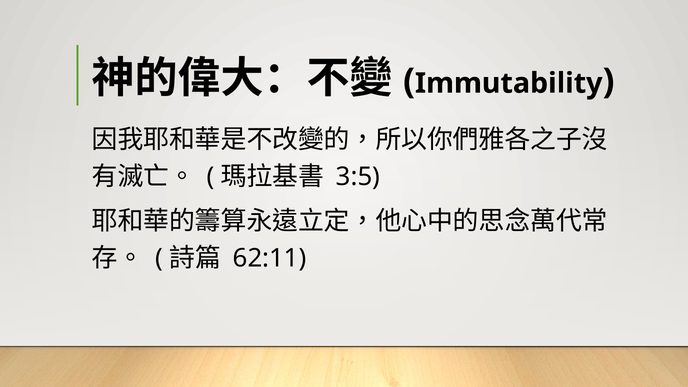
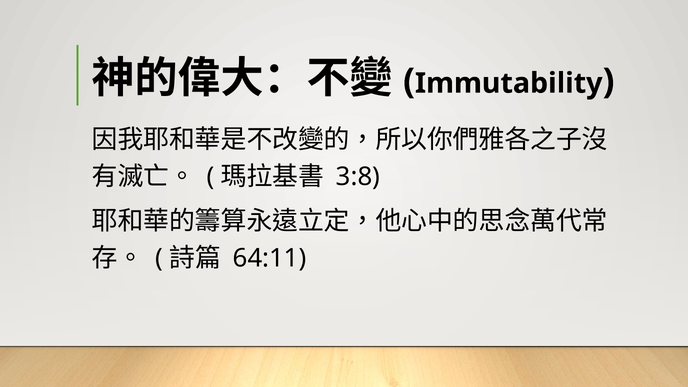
3:5: 3:5 -> 3:8 (358, 177)
62:11: 62:11 -> 64:11 (270, 258)
